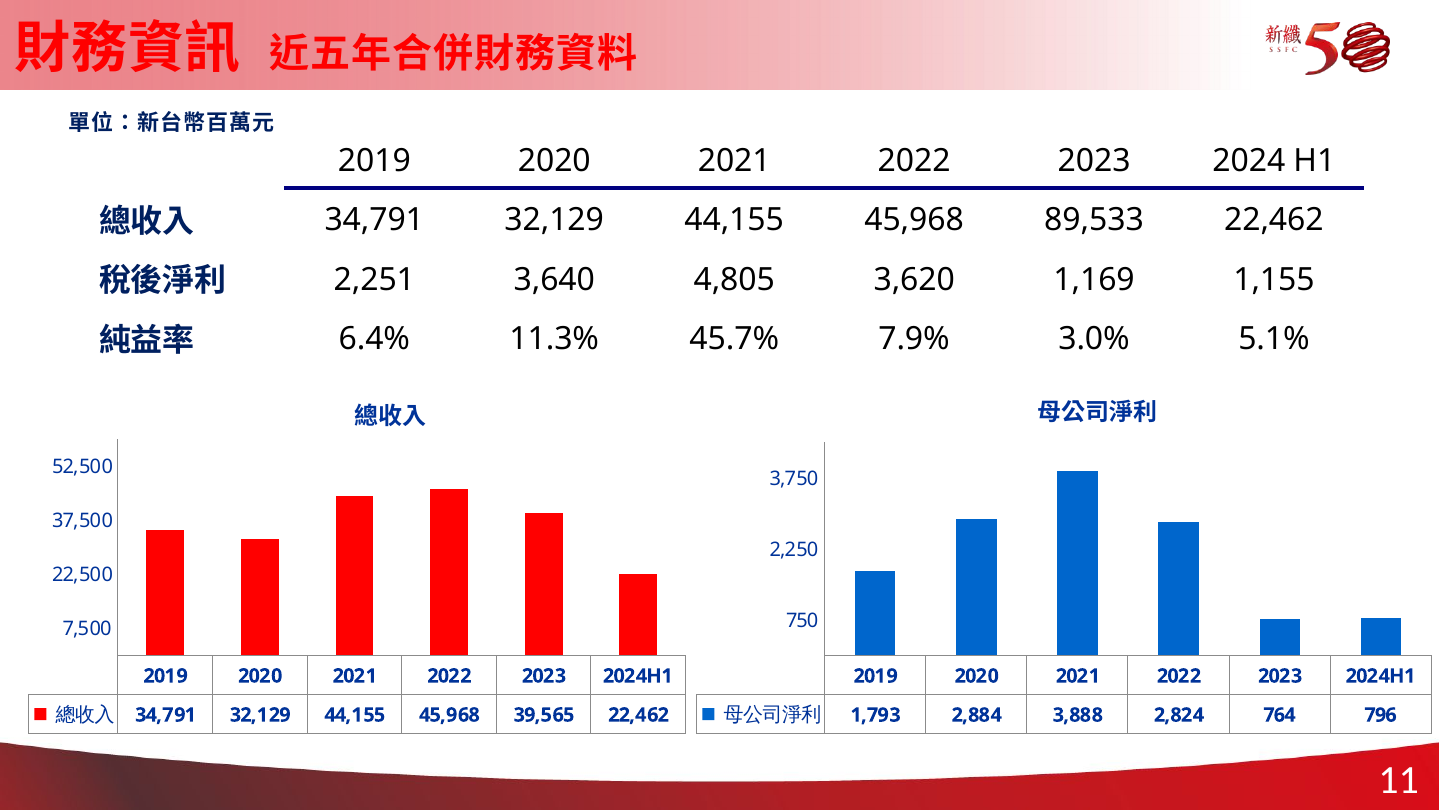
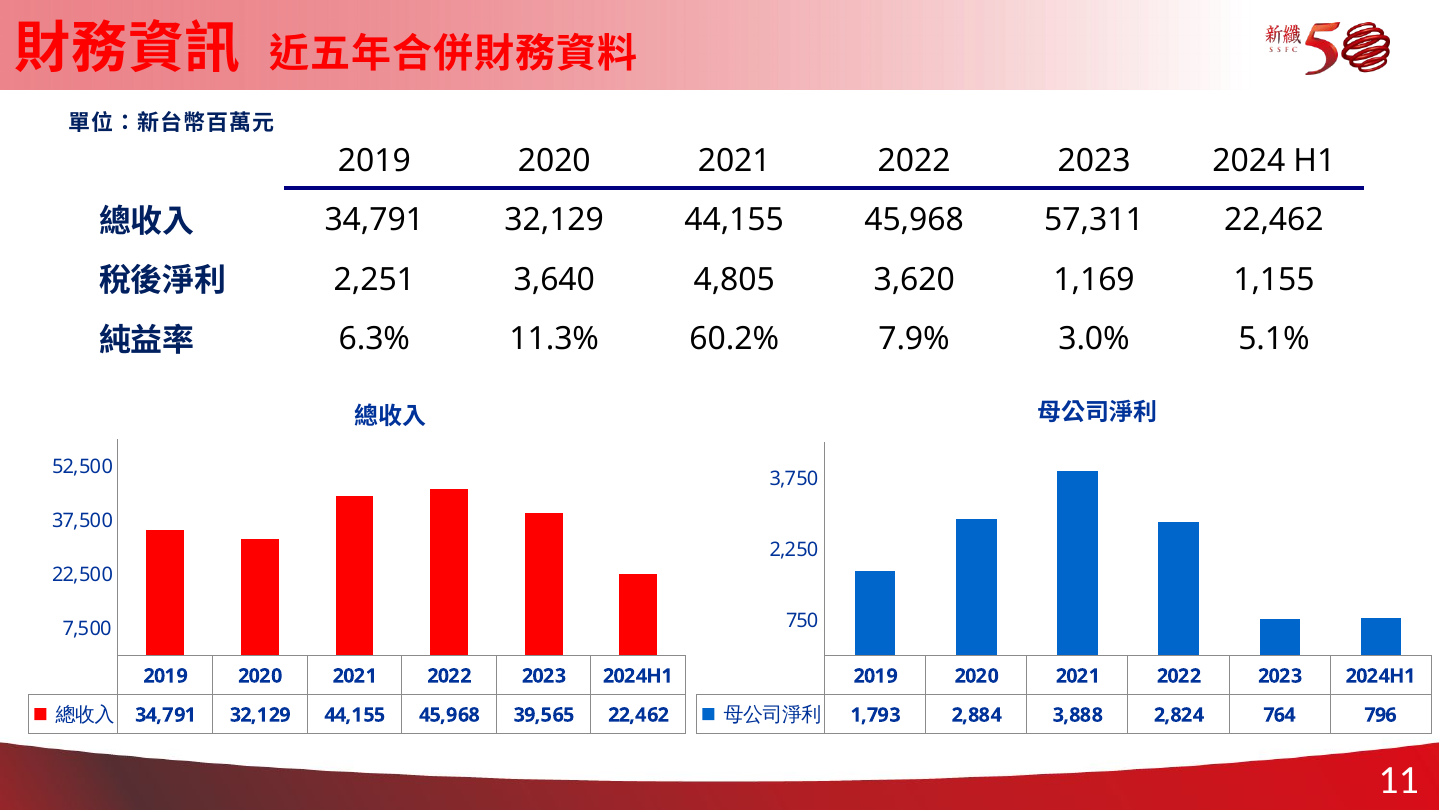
89,533: 89,533 -> 57,311 (1094, 220)
6.4%: 6.4% -> 6.3% (374, 339)
45.7%: 45.7% -> 60.2% (734, 339)
